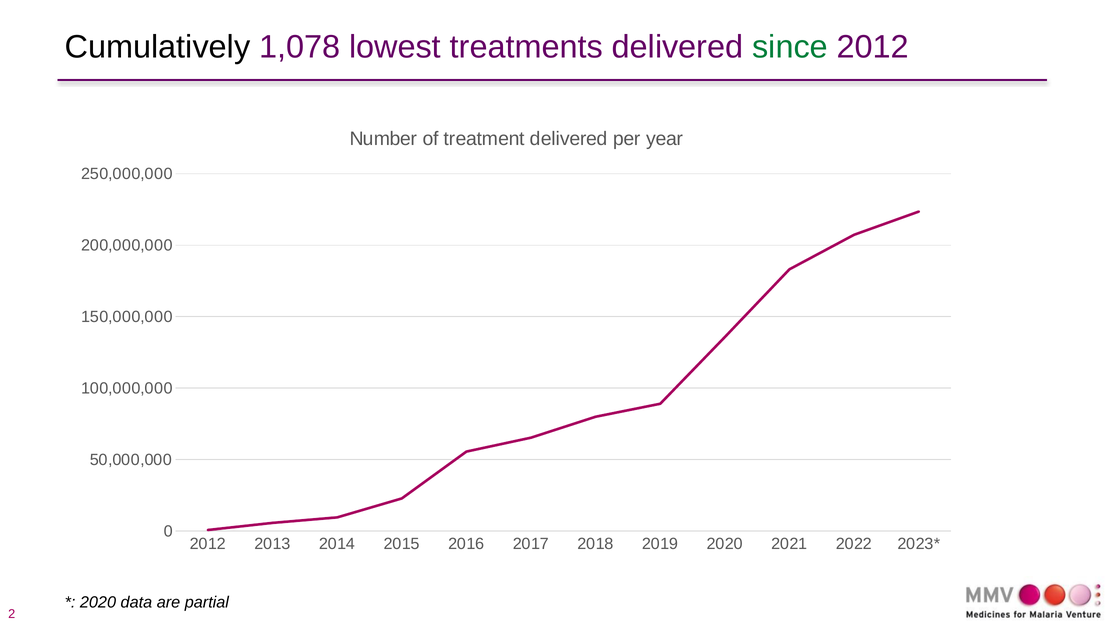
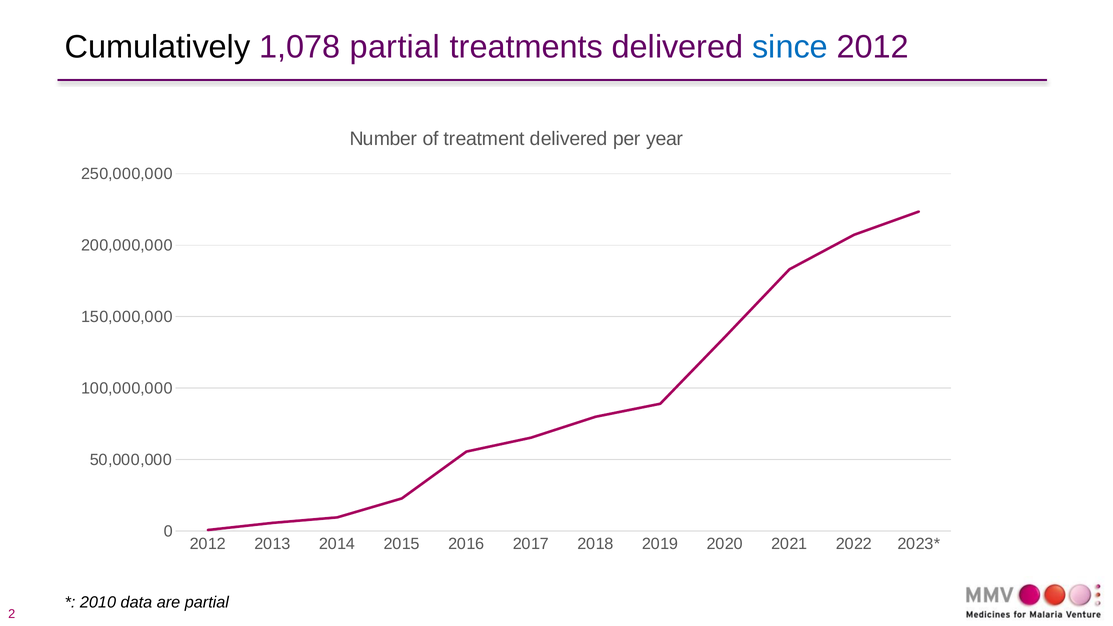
1,078 lowest: lowest -> partial (395, 47)
since colour: green -> blue (790, 47)
2020: 2020 -> 2010 (98, 603)
